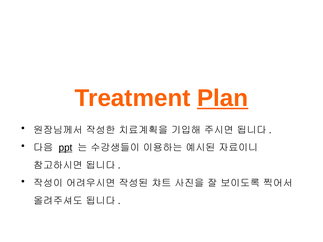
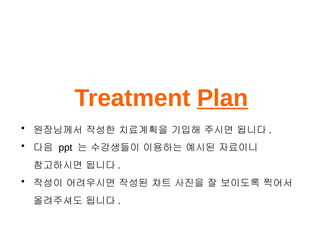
ppt underline: present -> none (65, 148)
